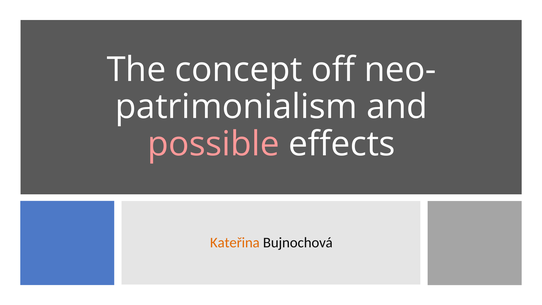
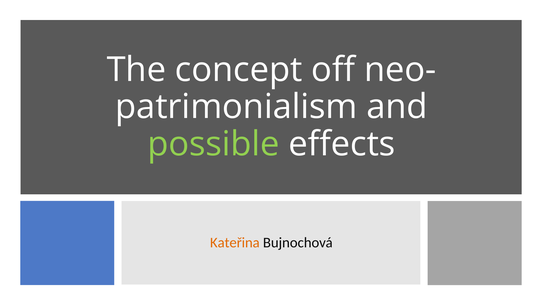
possible colour: pink -> light green (213, 144)
